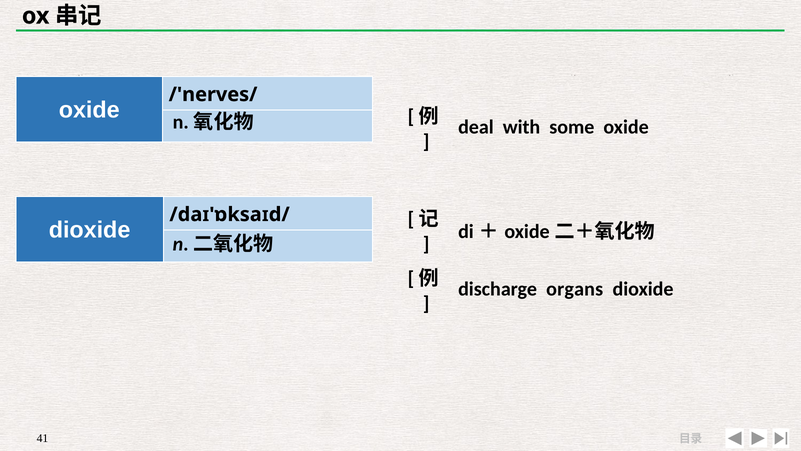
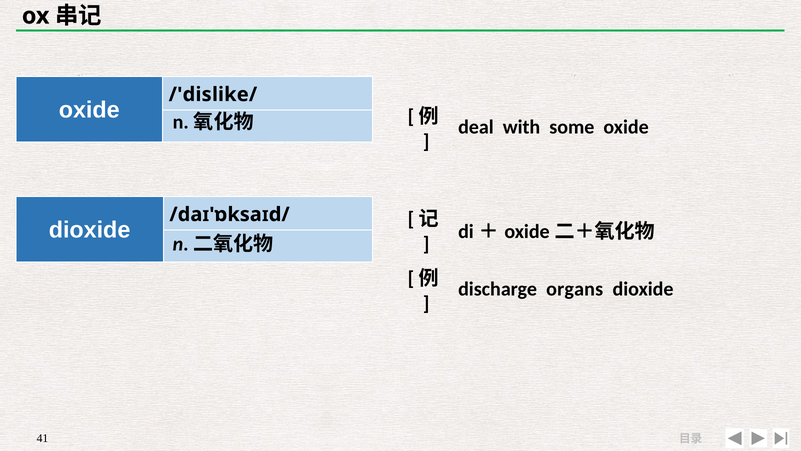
/'nerves/: /'nerves/ -> /'dislike/ (213, 94)
